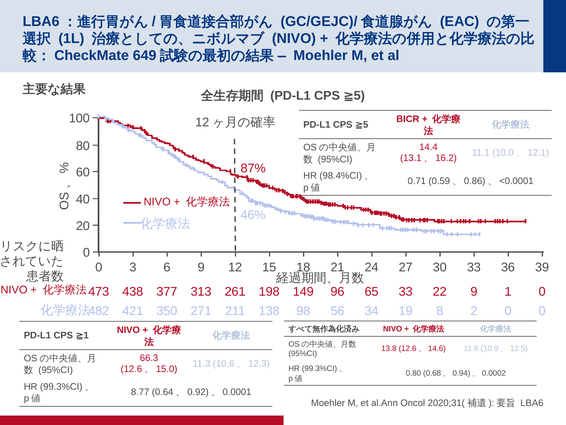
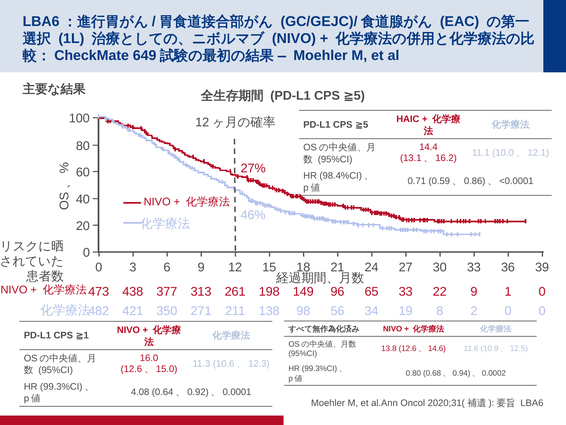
BICR: BICR -> HAIC (408, 119)
87%: 87% -> 27% (253, 168)
66.3: 66.3 -> 16.0 (149, 358)
8.77: 8.77 -> 4.08 (140, 392)
